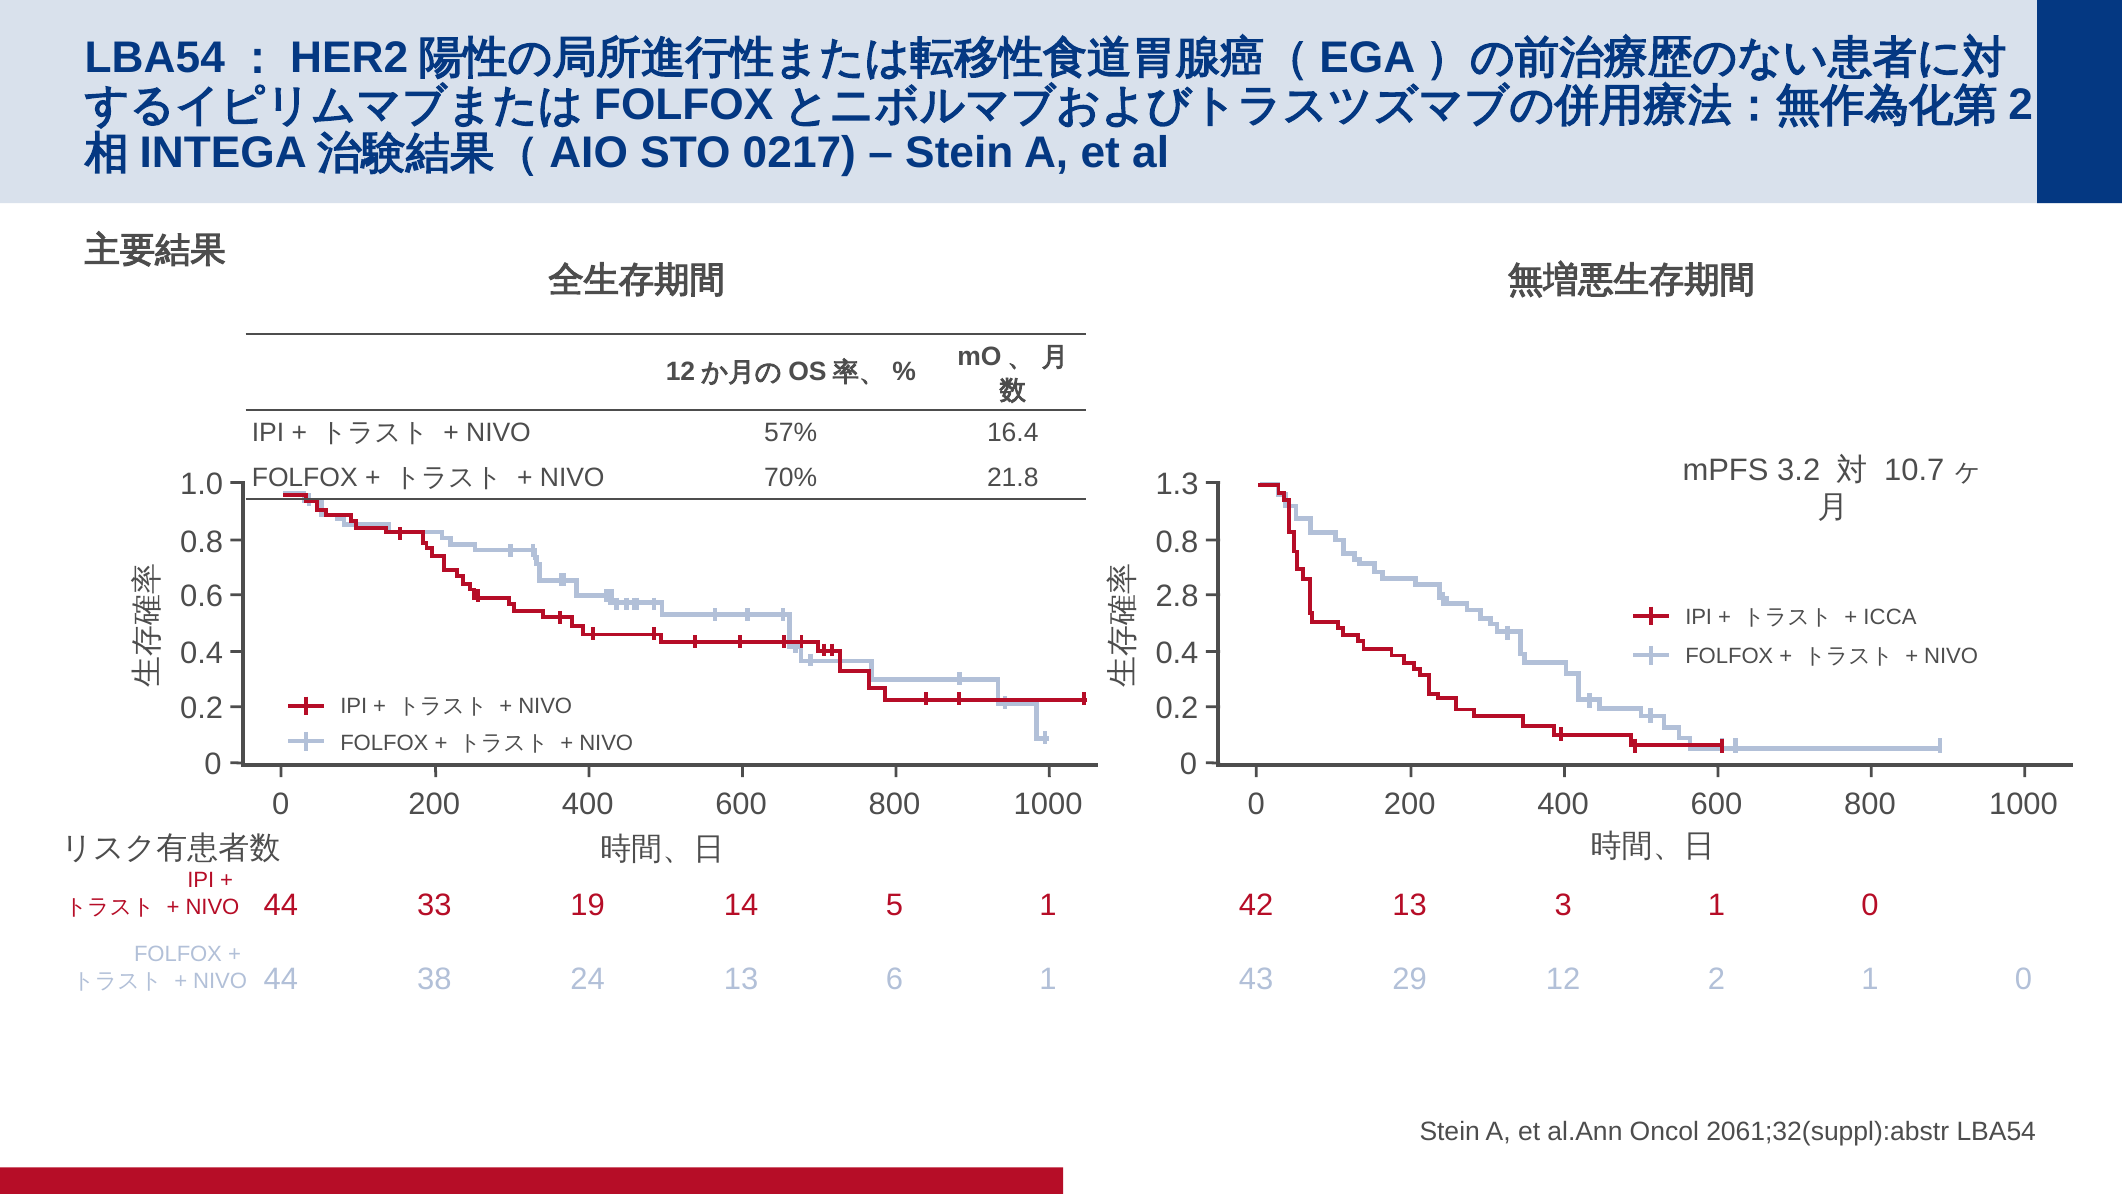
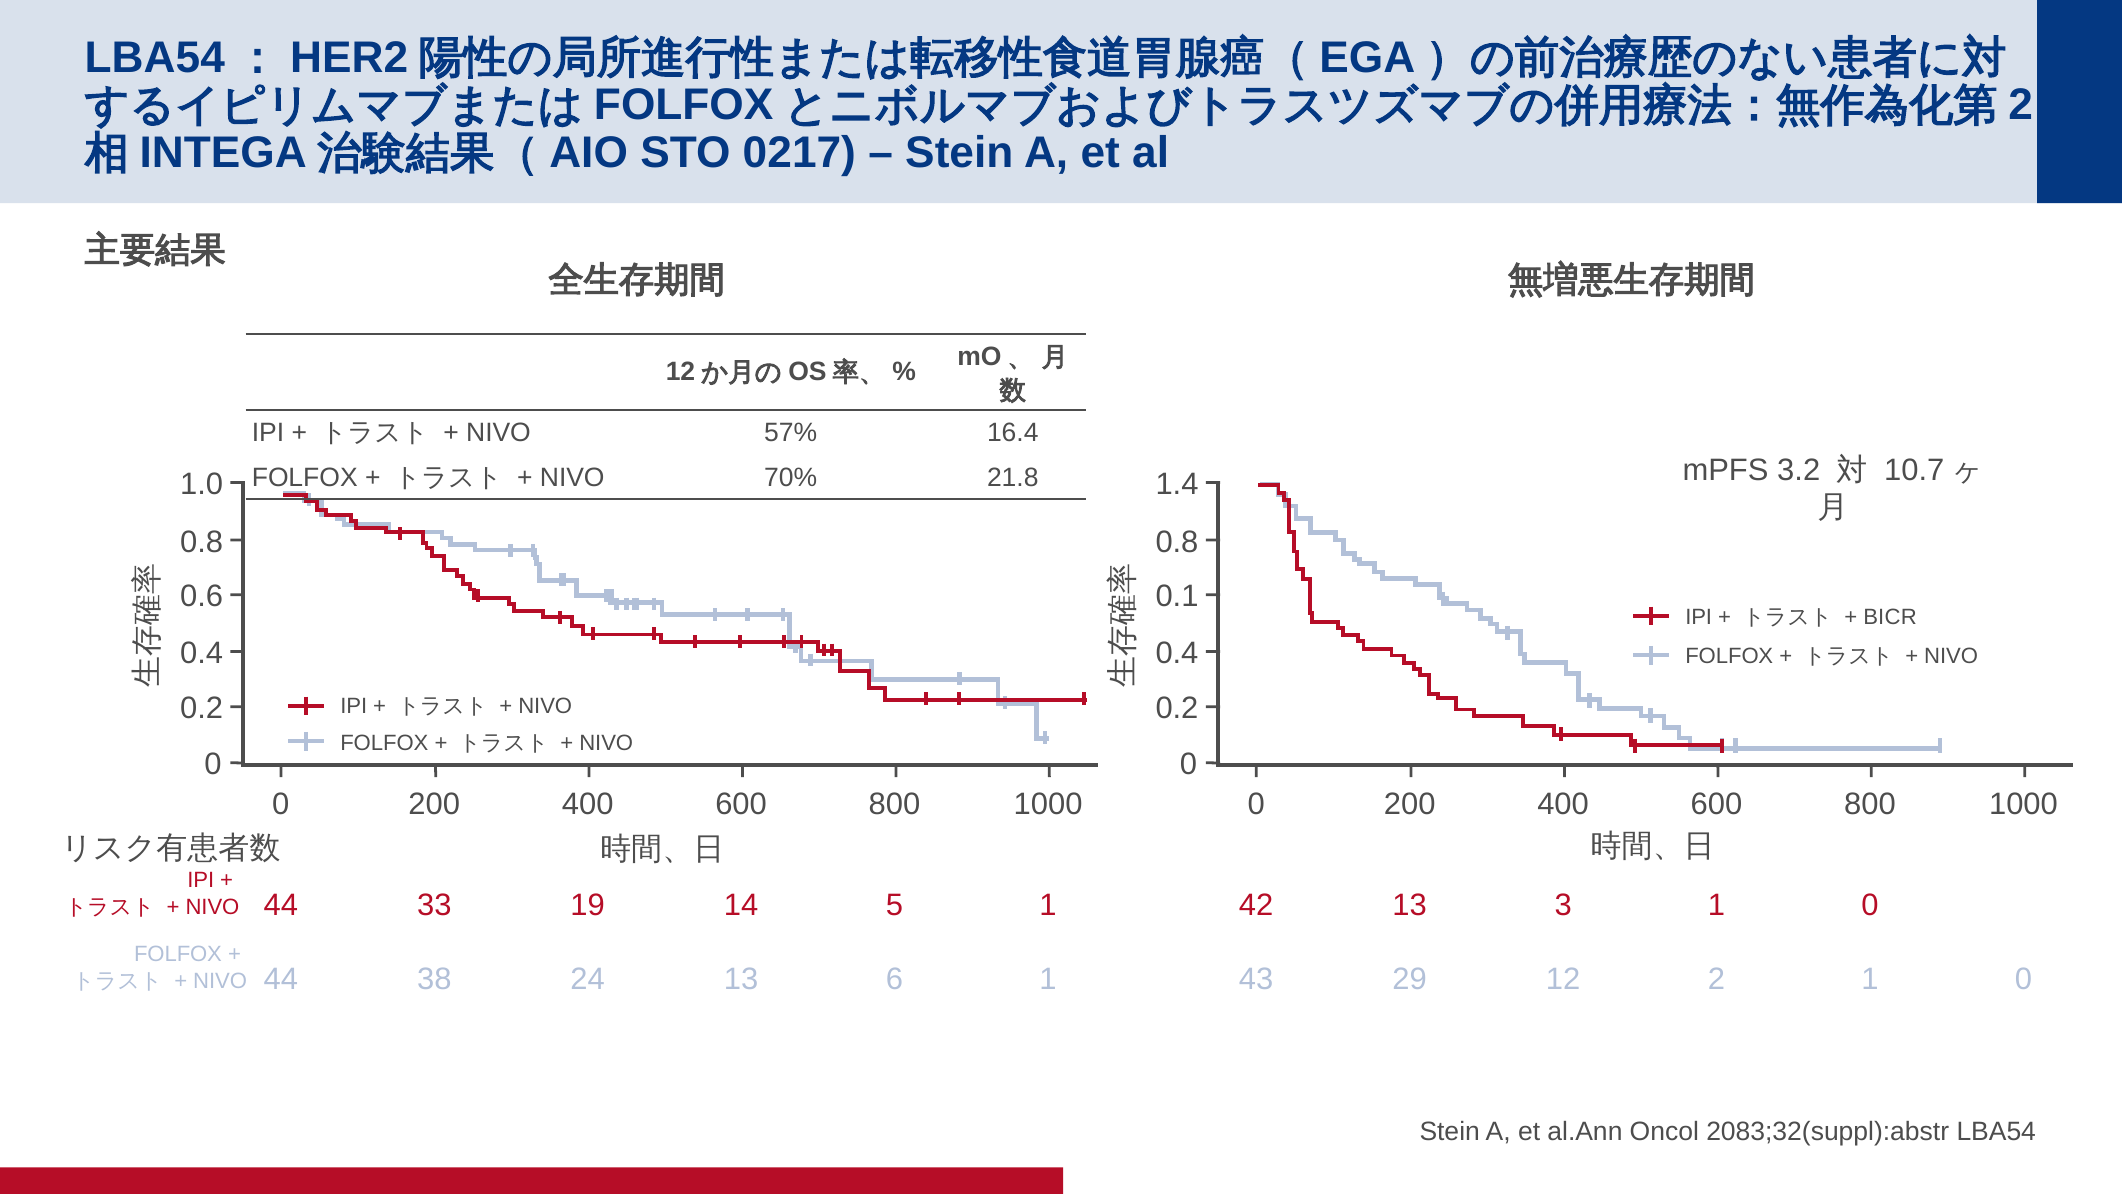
1.3: 1.3 -> 1.4 (1177, 484)
2.8: 2.8 -> 0.1 (1177, 597)
ICCA: ICCA -> BICR (1890, 617)
2061;32(suppl):abstr: 2061;32(suppl):abstr -> 2083;32(suppl):abstr (1828, 1132)
